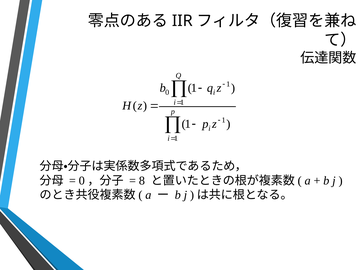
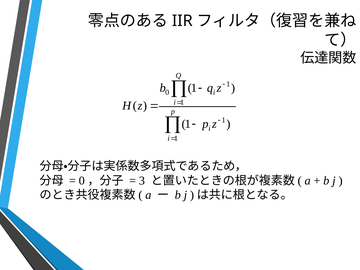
8: 8 -> 3 (142, 181)
